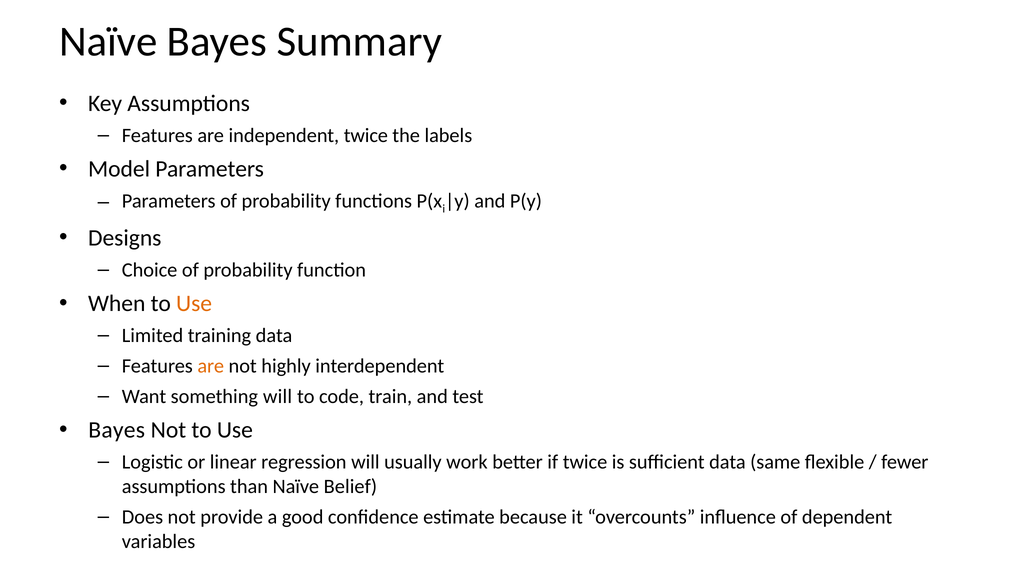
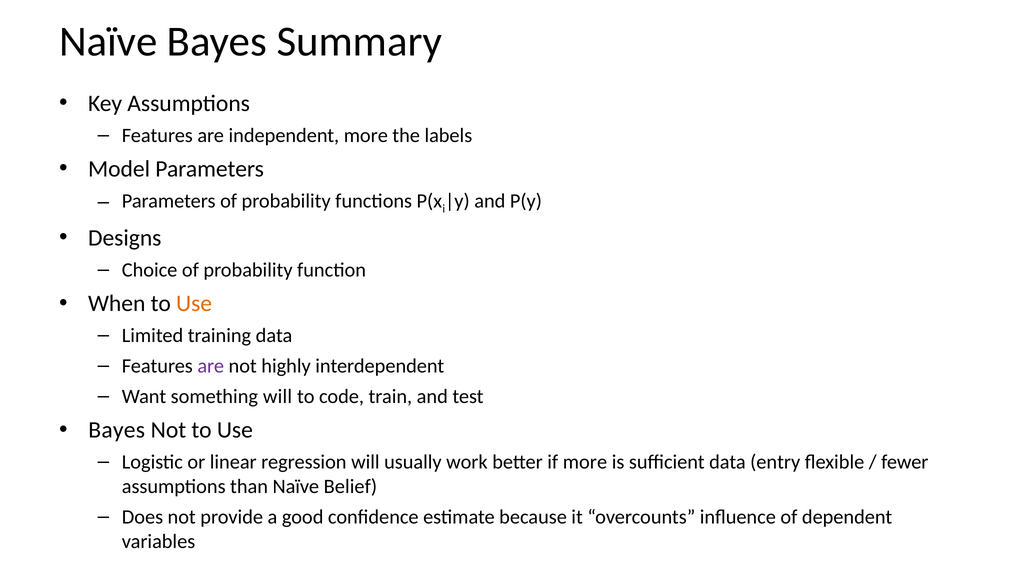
independent twice: twice -> more (366, 135)
are colour: orange -> purple (211, 366)
if twice: twice -> more (585, 462)
same: same -> entry (775, 462)
